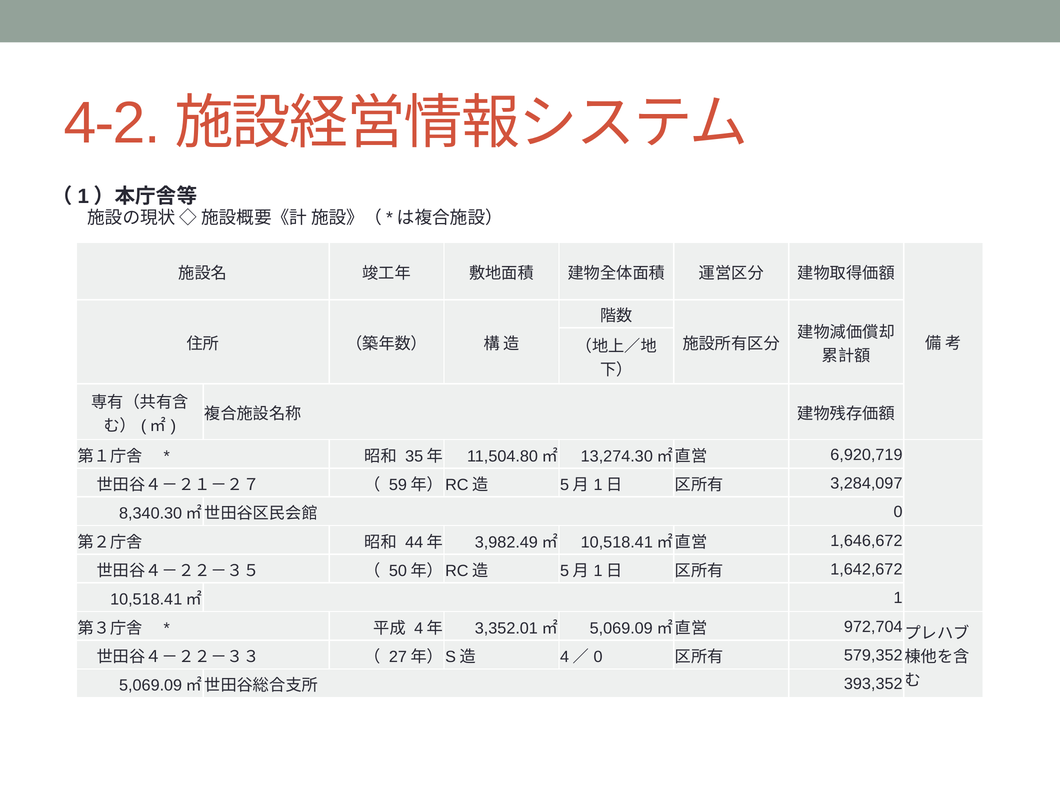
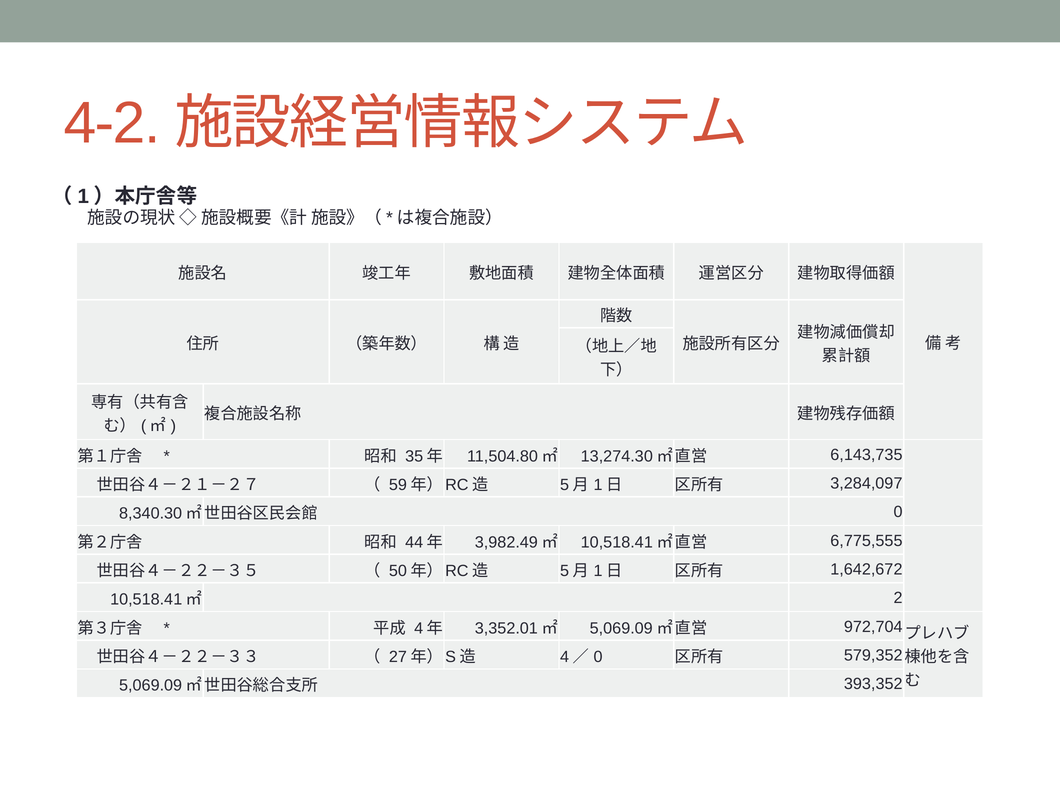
6,920,719: 6,920,719 -> 6,143,735 (866, 455)
1,646,672: 1,646,672 -> 6,775,555 (866, 541)
1: 1 -> 2 (898, 598)
